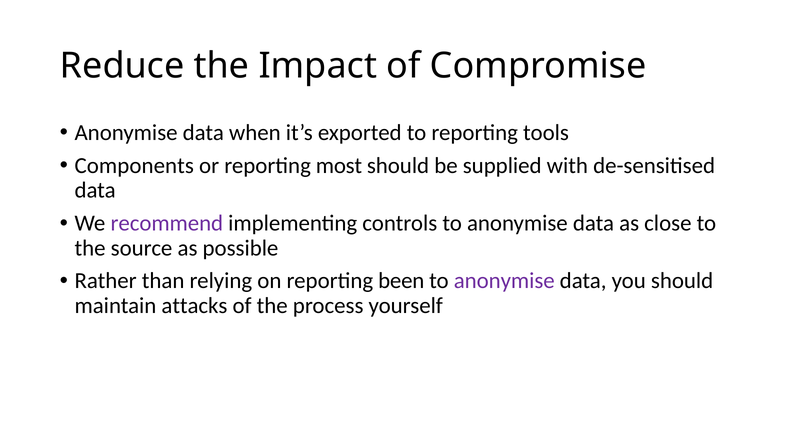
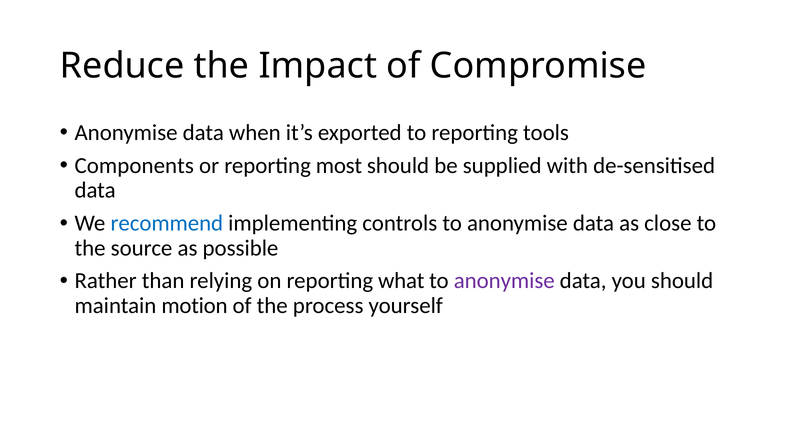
recommend colour: purple -> blue (167, 223)
been: been -> what (401, 281)
attacks: attacks -> motion (195, 305)
